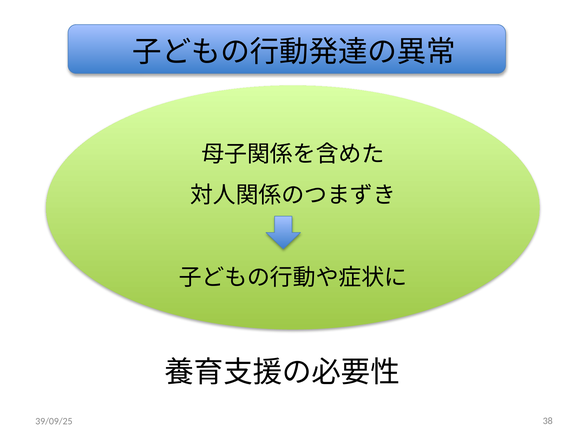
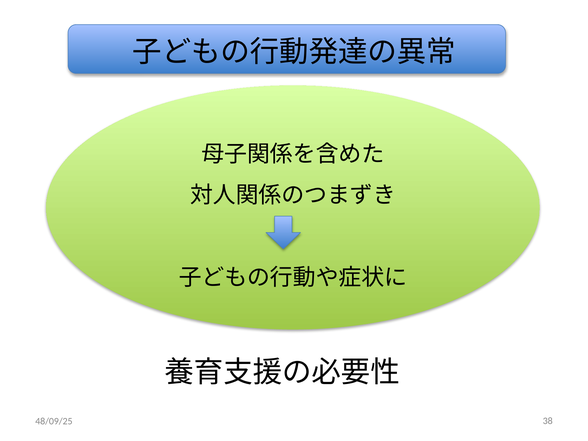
39/09/25: 39/09/25 -> 48/09/25 (54, 421)
